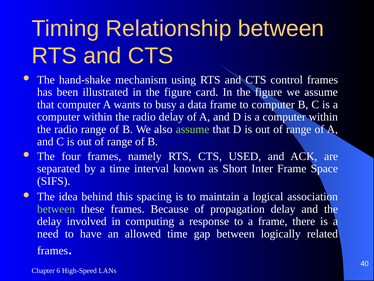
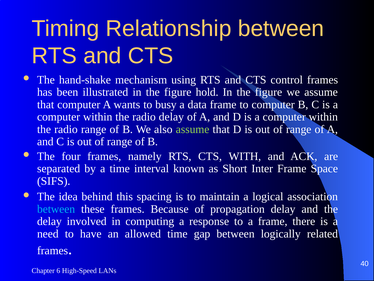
card: card -> hold (207, 92)
USED: USED -> WITH (245, 156)
between colour: light green -> light blue (56, 209)
